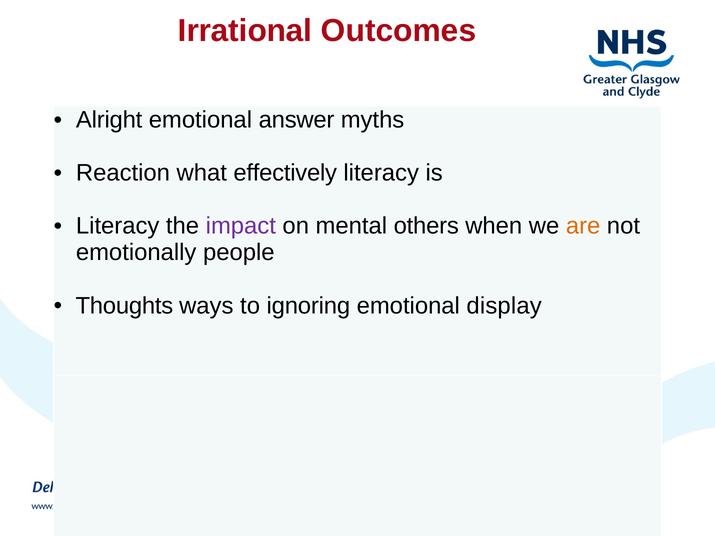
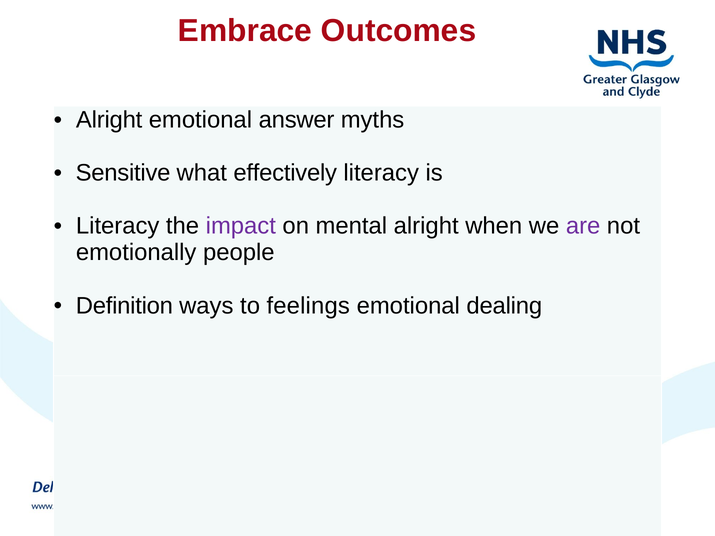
Irrational: Irrational -> Embrace (245, 31)
Reaction: Reaction -> Sensitive (123, 173)
mental others: others -> alright (426, 226)
are colour: orange -> purple (583, 226)
Thoughts: Thoughts -> Definition (124, 306)
ignoring: ignoring -> feelings (308, 306)
display: display -> dealing (504, 306)
